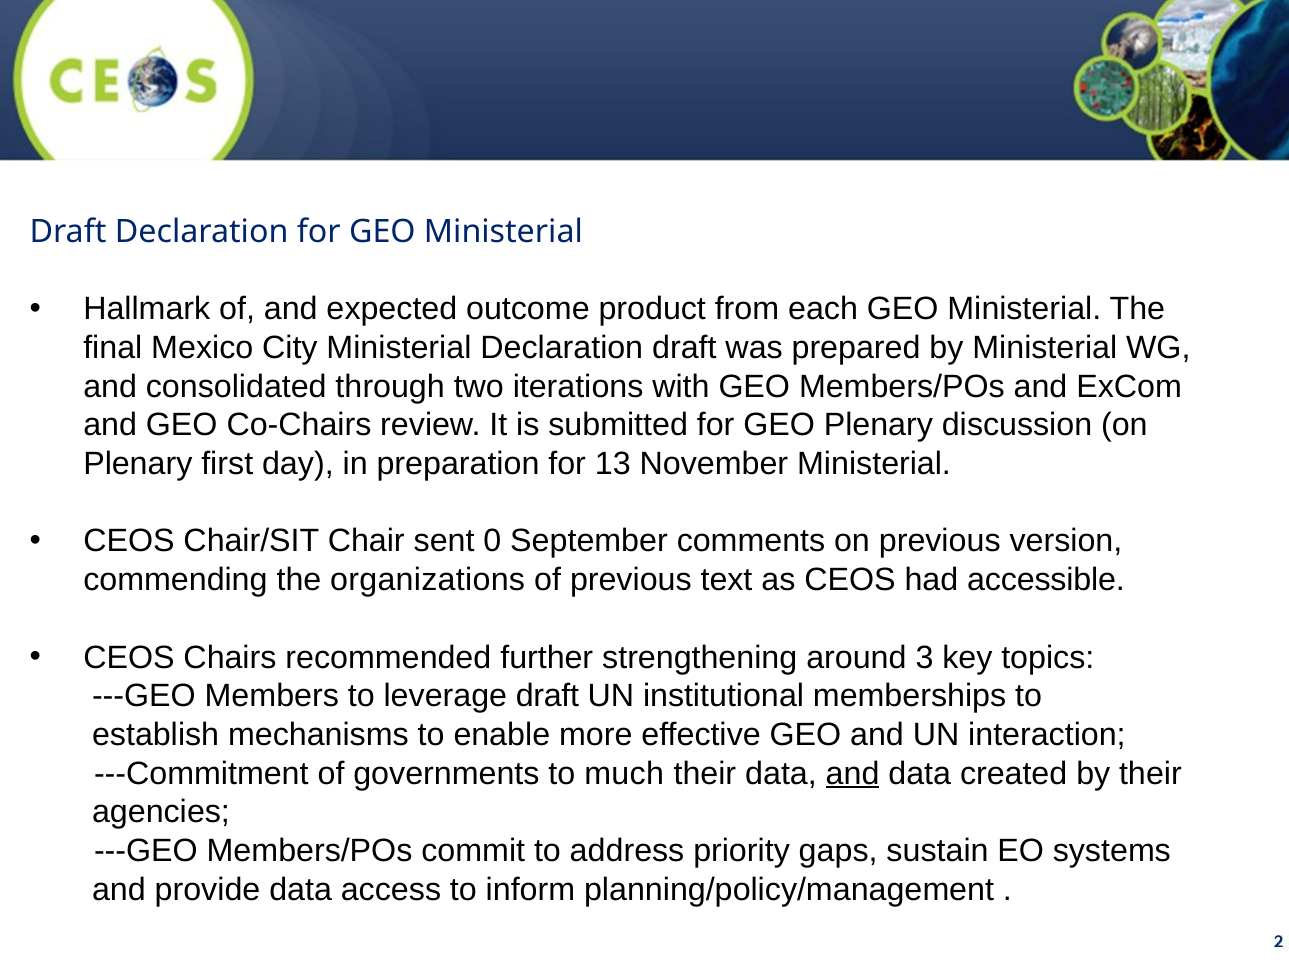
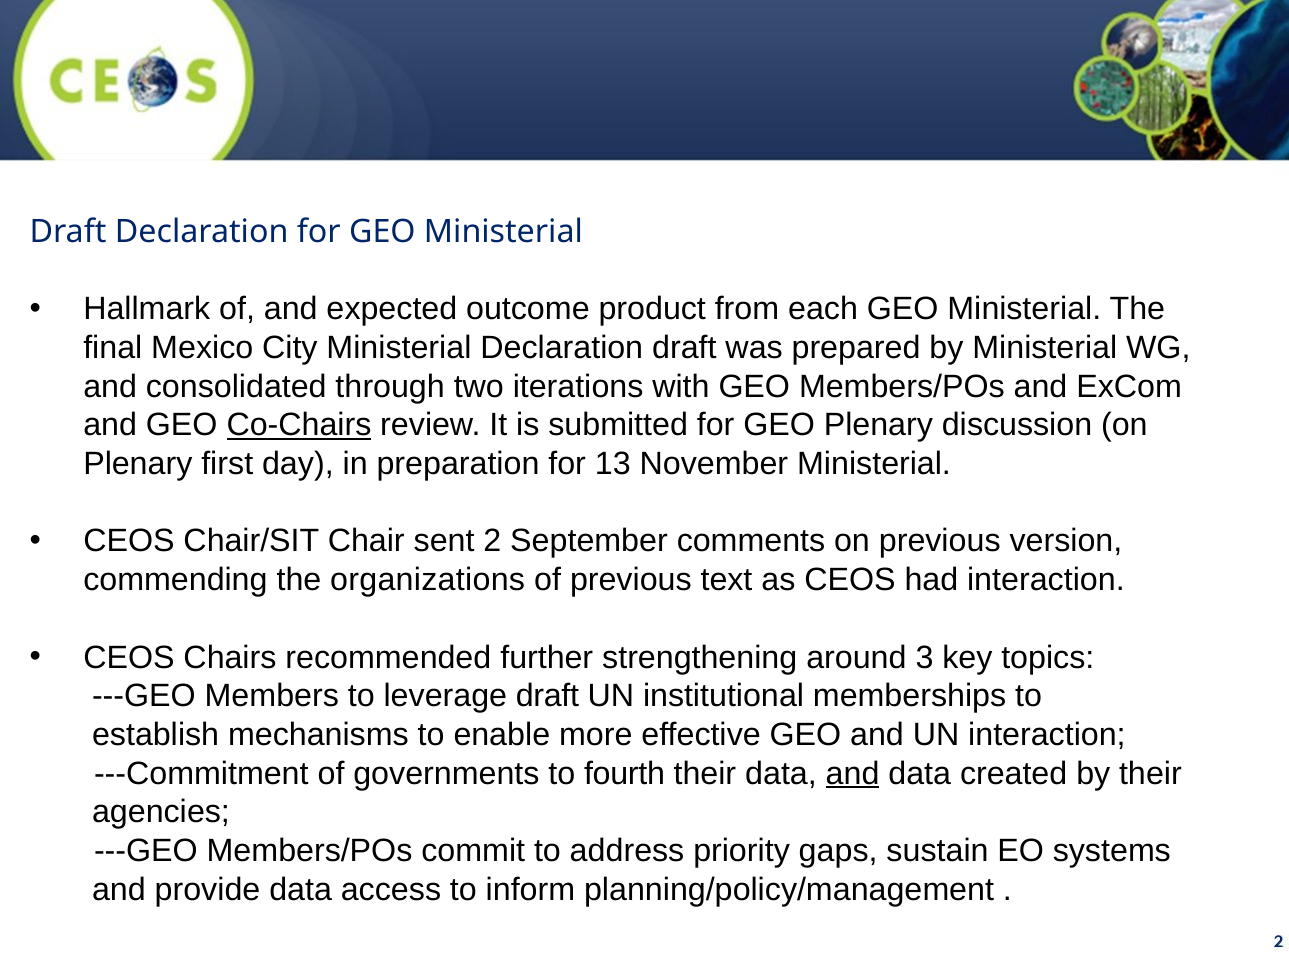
Co-Chairs underline: none -> present (299, 425)
sent 0: 0 -> 2 (492, 541)
had accessible: accessible -> interaction (1046, 580)
much: much -> fourth (625, 773)
